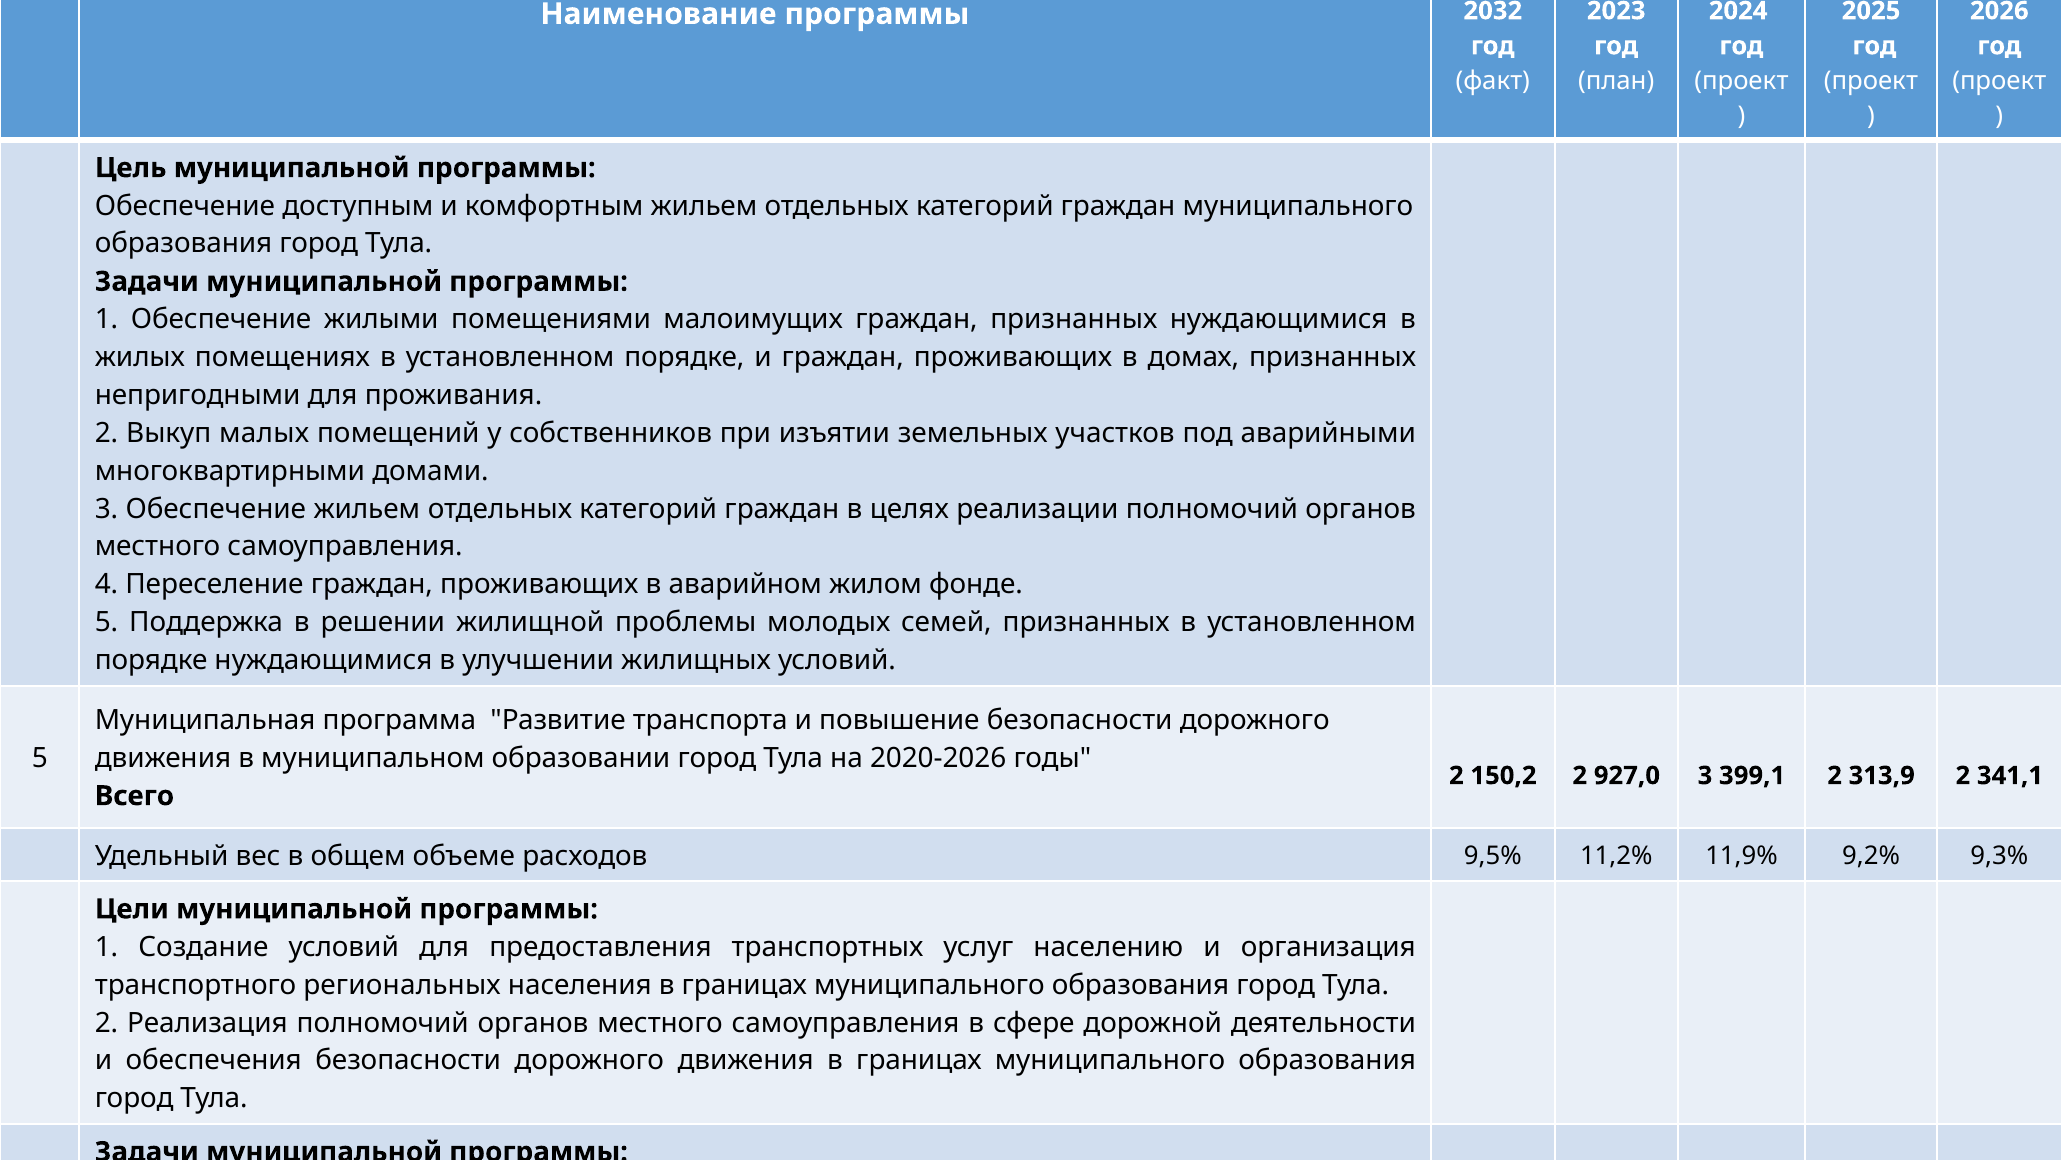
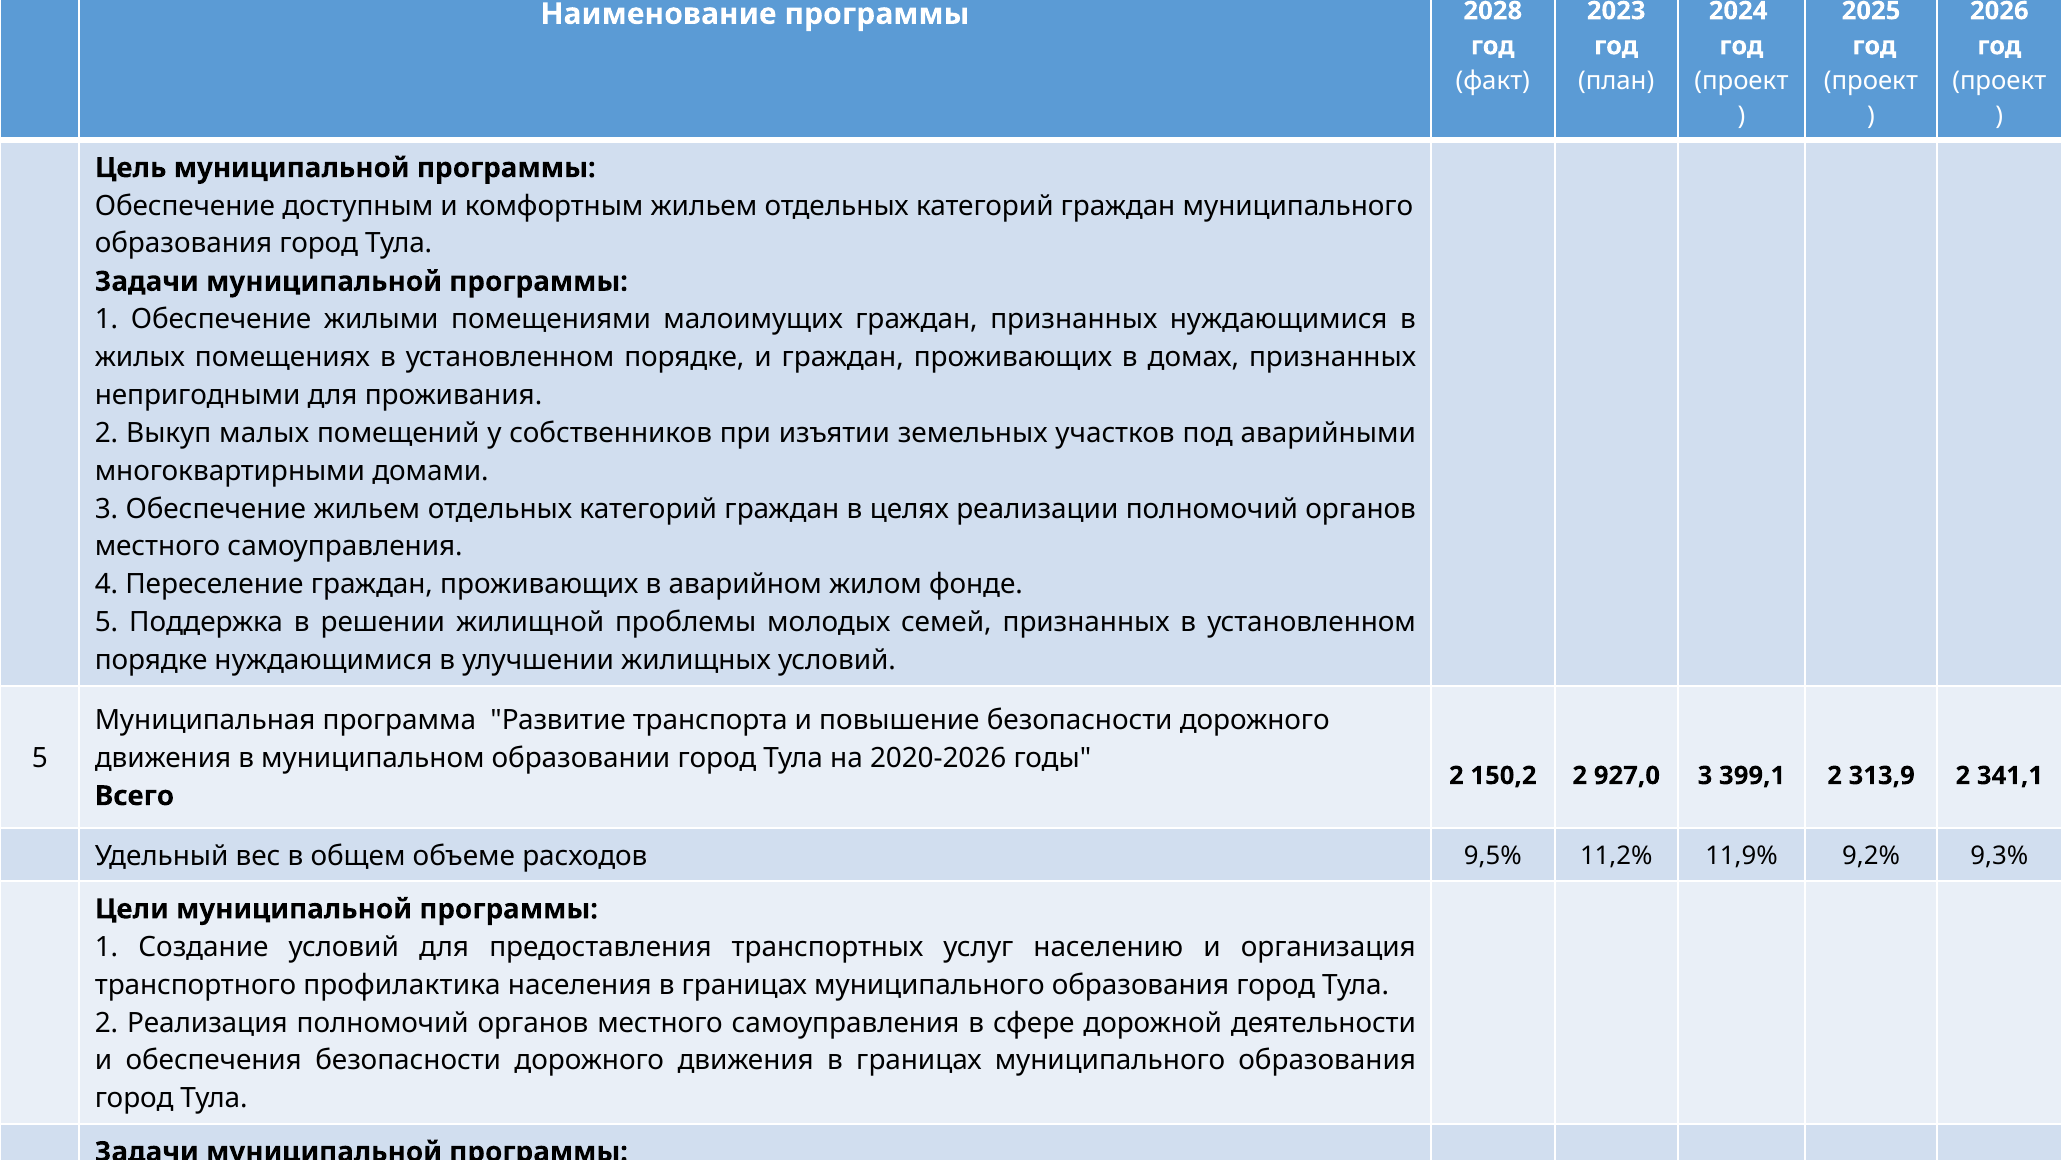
2032: 2032 -> 2028 (1493, 11)
региональных: региональных -> профилактика (402, 985)
